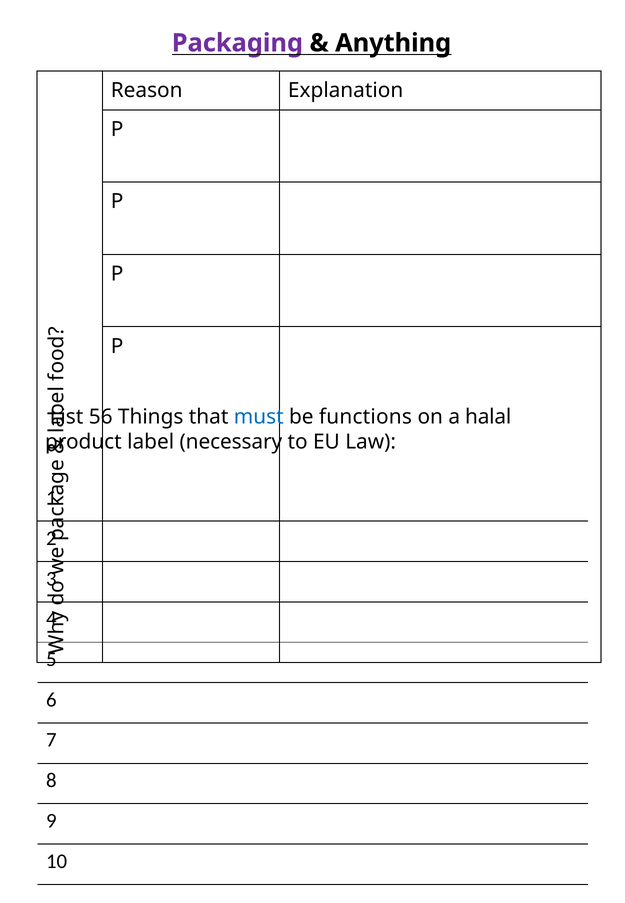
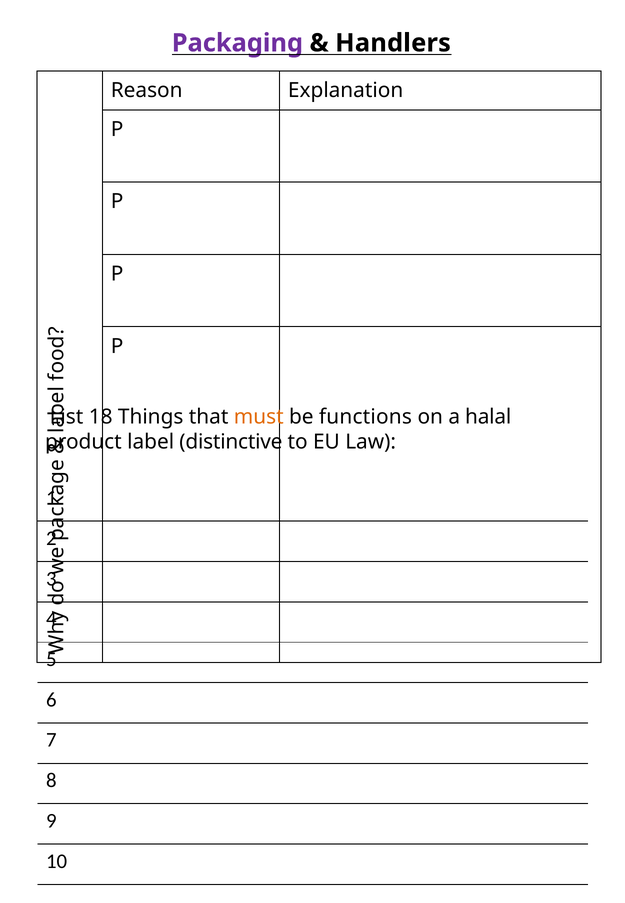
Anything: Anything -> Handlers (393, 43)
56: 56 -> 18 (101, 417)
must colour: blue -> orange (259, 417)
necessary: necessary -> distinctive (231, 442)
